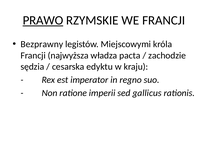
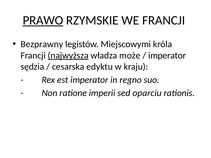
najwyższa underline: none -> present (68, 56)
pacta: pacta -> może (130, 56)
zachodzie: zachodzie -> imperator (167, 56)
gallicus: gallicus -> oparciu (147, 93)
